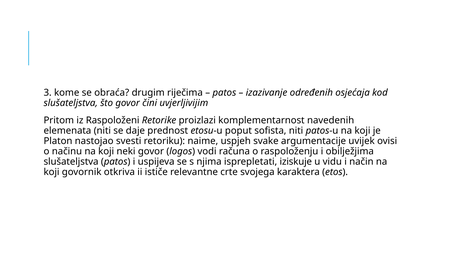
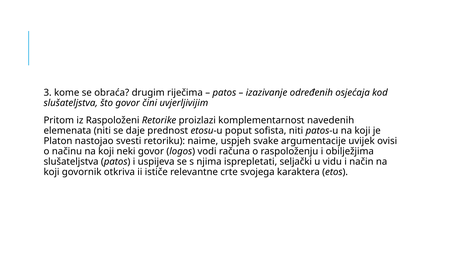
iziskuje: iziskuje -> seljački (296, 161)
